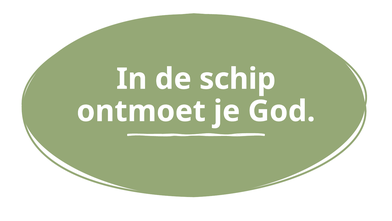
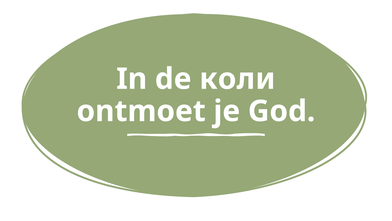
schip: schip -> коли (237, 79)
